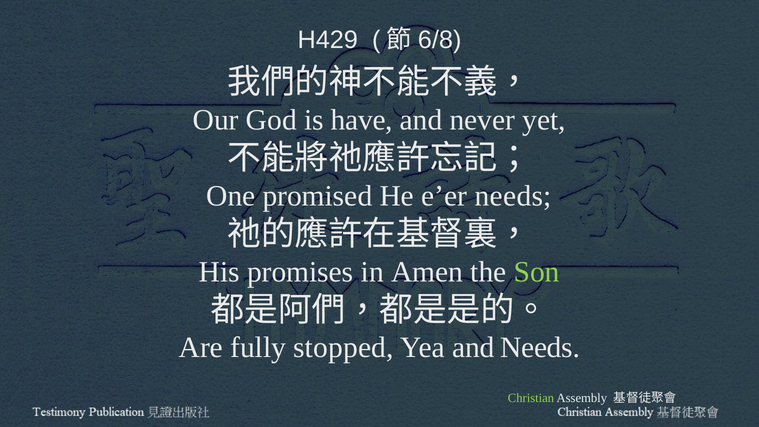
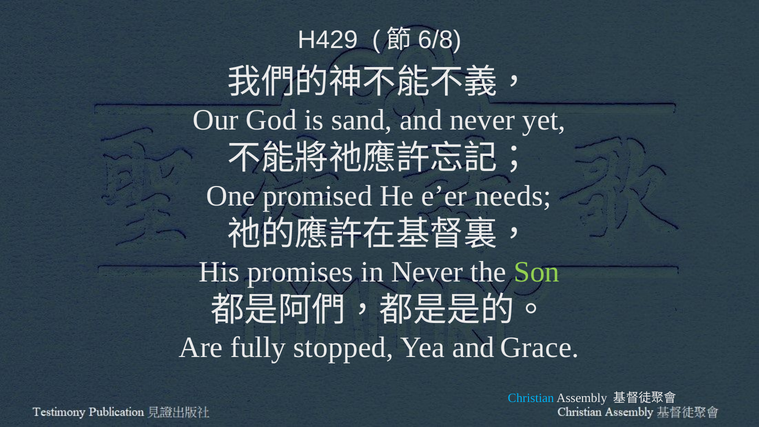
have: have -> sand (362, 120)
in Amen: Amen -> Never (427, 272)
and Needs: Needs -> Grace (540, 348)
Christian colour: light green -> light blue (531, 398)
